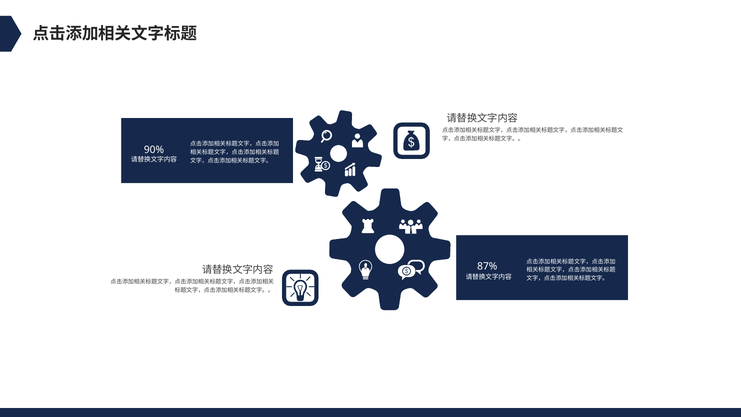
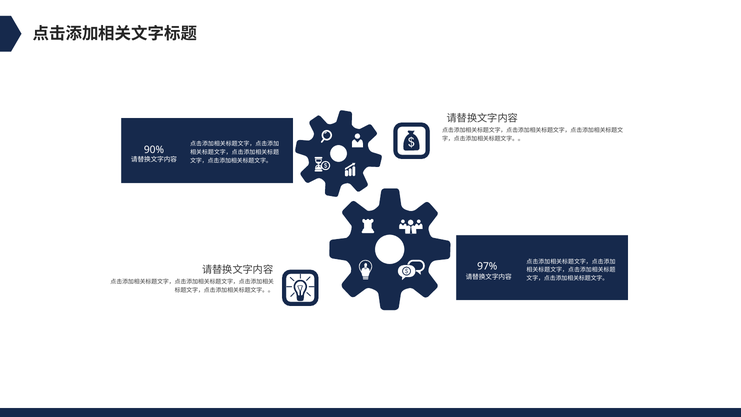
87%: 87% -> 97% (487, 266)
